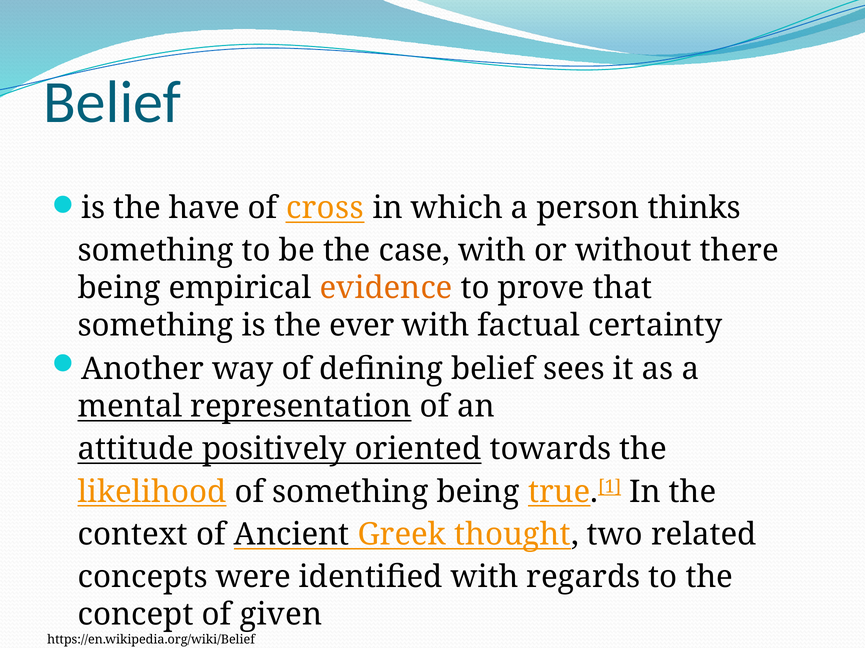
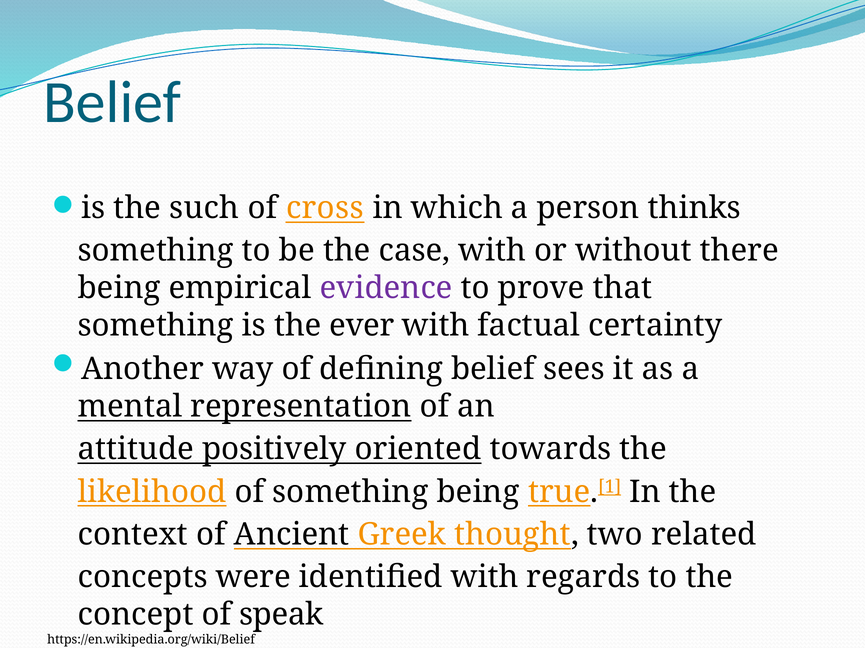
have: have -> such (204, 208)
evidence colour: orange -> purple (386, 288)
given: given -> speak (281, 615)
